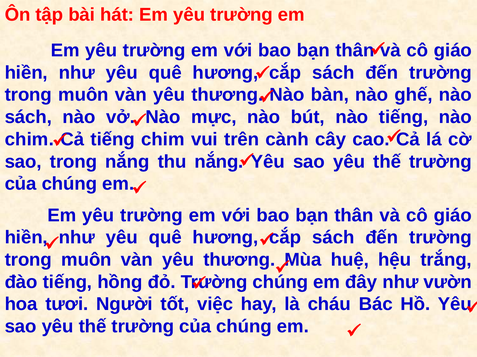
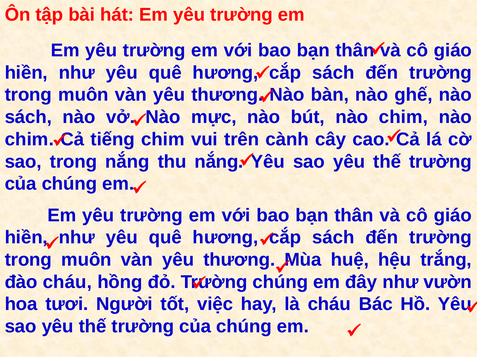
bút nào tiếng: tiếng -> chim (404, 117)
đào tiếng: tiếng -> cháu (67, 283)
